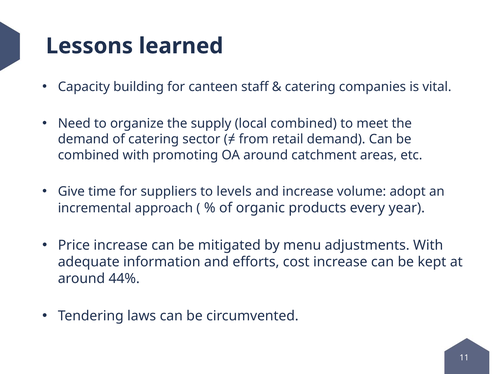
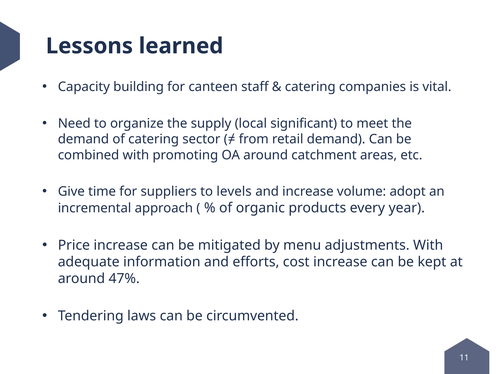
local combined: combined -> significant (304, 123)
44%: 44% -> 47% (124, 278)
